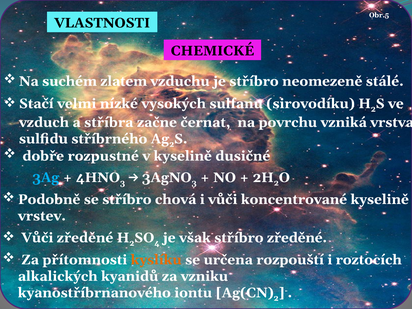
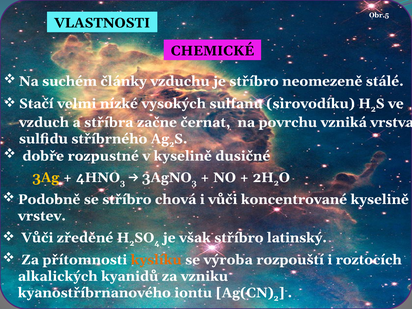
zlatem: zlatem -> články (124, 81)
3Ag colour: light blue -> yellow (46, 178)
stříbro zředěné: zředěné -> latinský (297, 238)
určena: určena -> výroba (228, 260)
